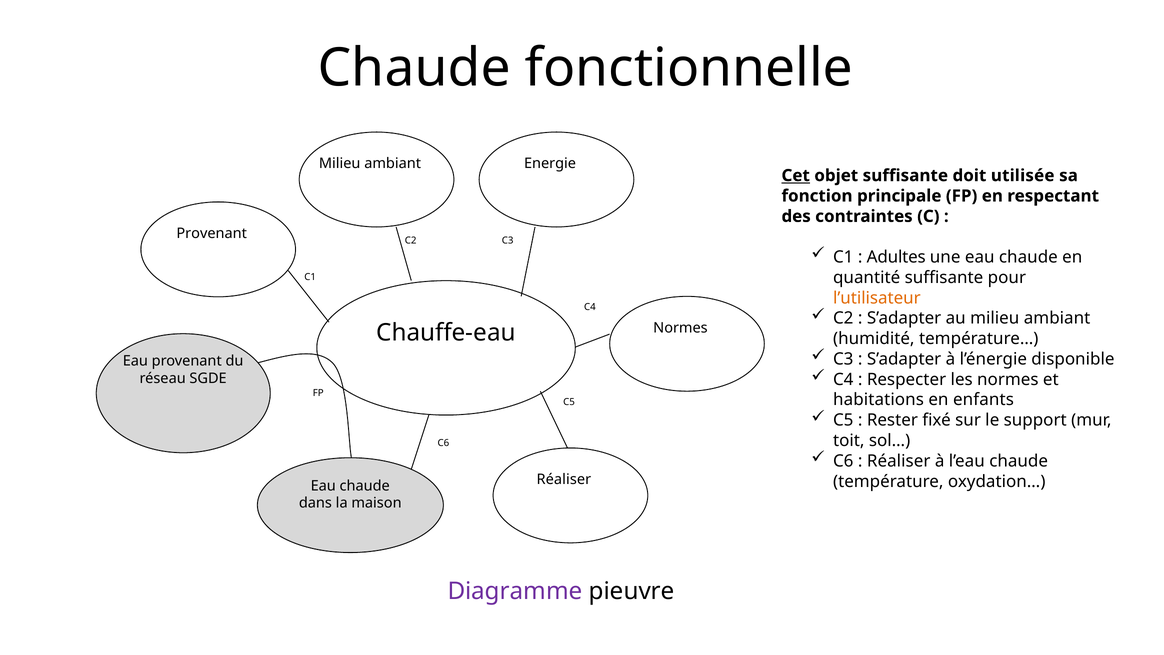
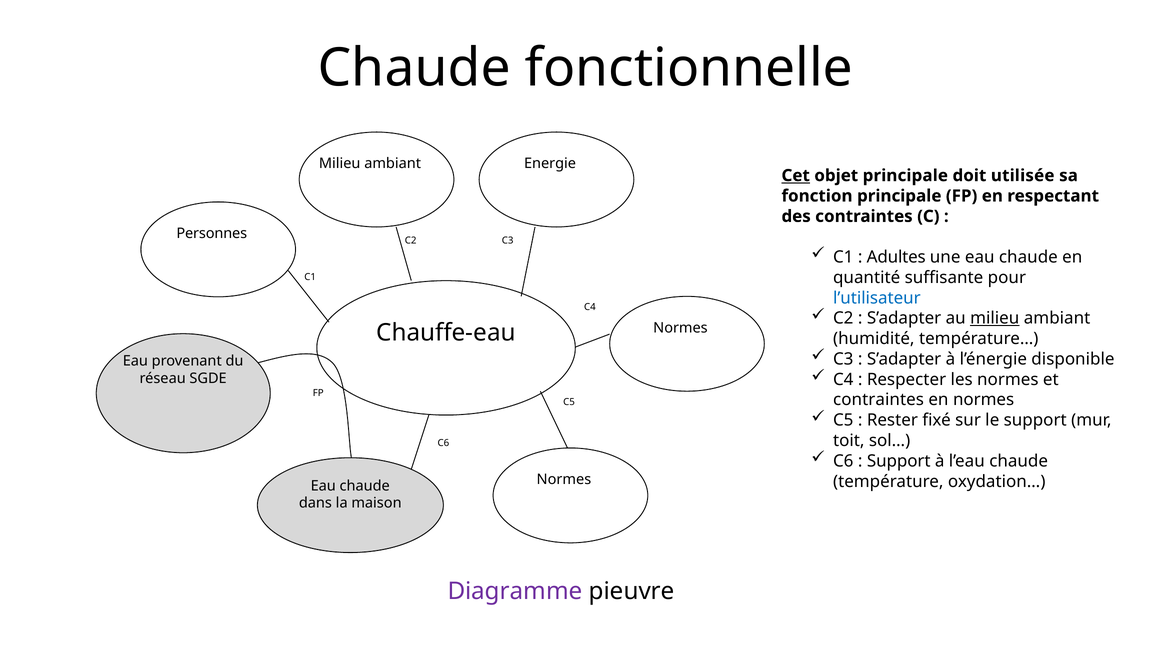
objet suffisante: suffisante -> principale (905, 175)
Provenant: Provenant -> Personnes (212, 233)
l’utilisateur colour: orange -> blue (877, 298)
milieu underline: none -> present (995, 318)
habitations: habitations -> contraintes (879, 400)
en enfants: enfants -> normes (984, 400)
Réaliser: Réaliser -> Support (899, 461)
Réaliser: Réaliser -> Normes (564, 479)
